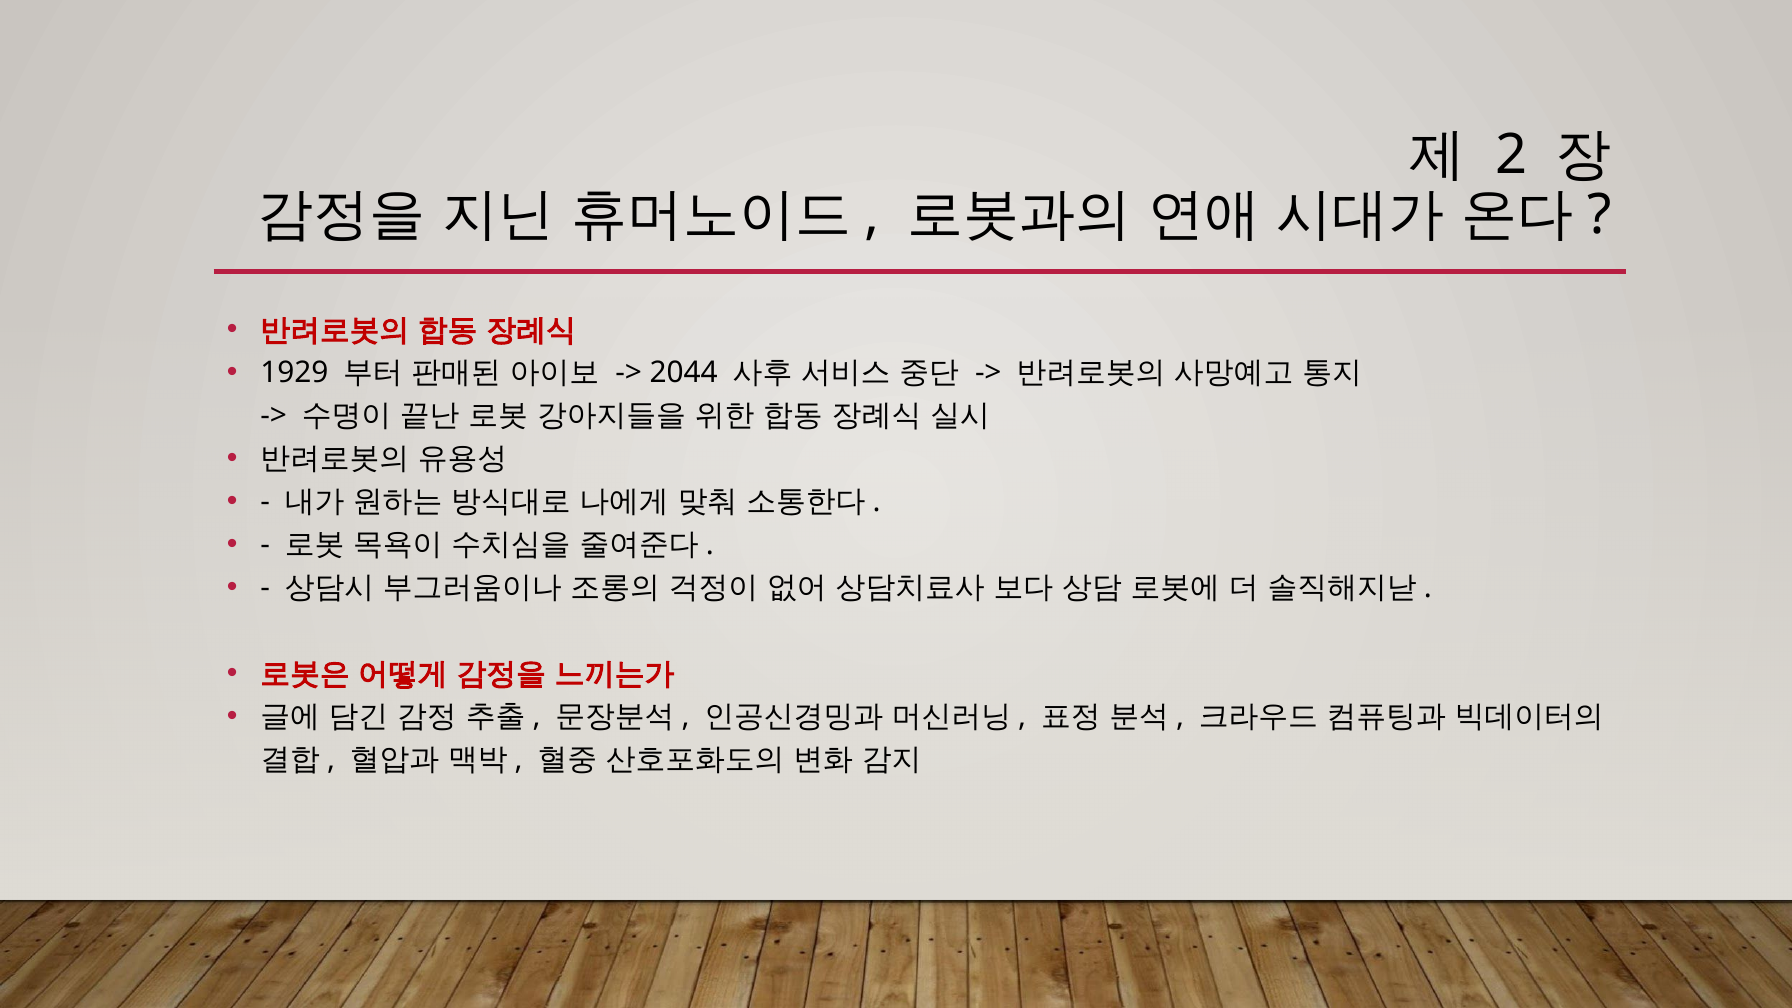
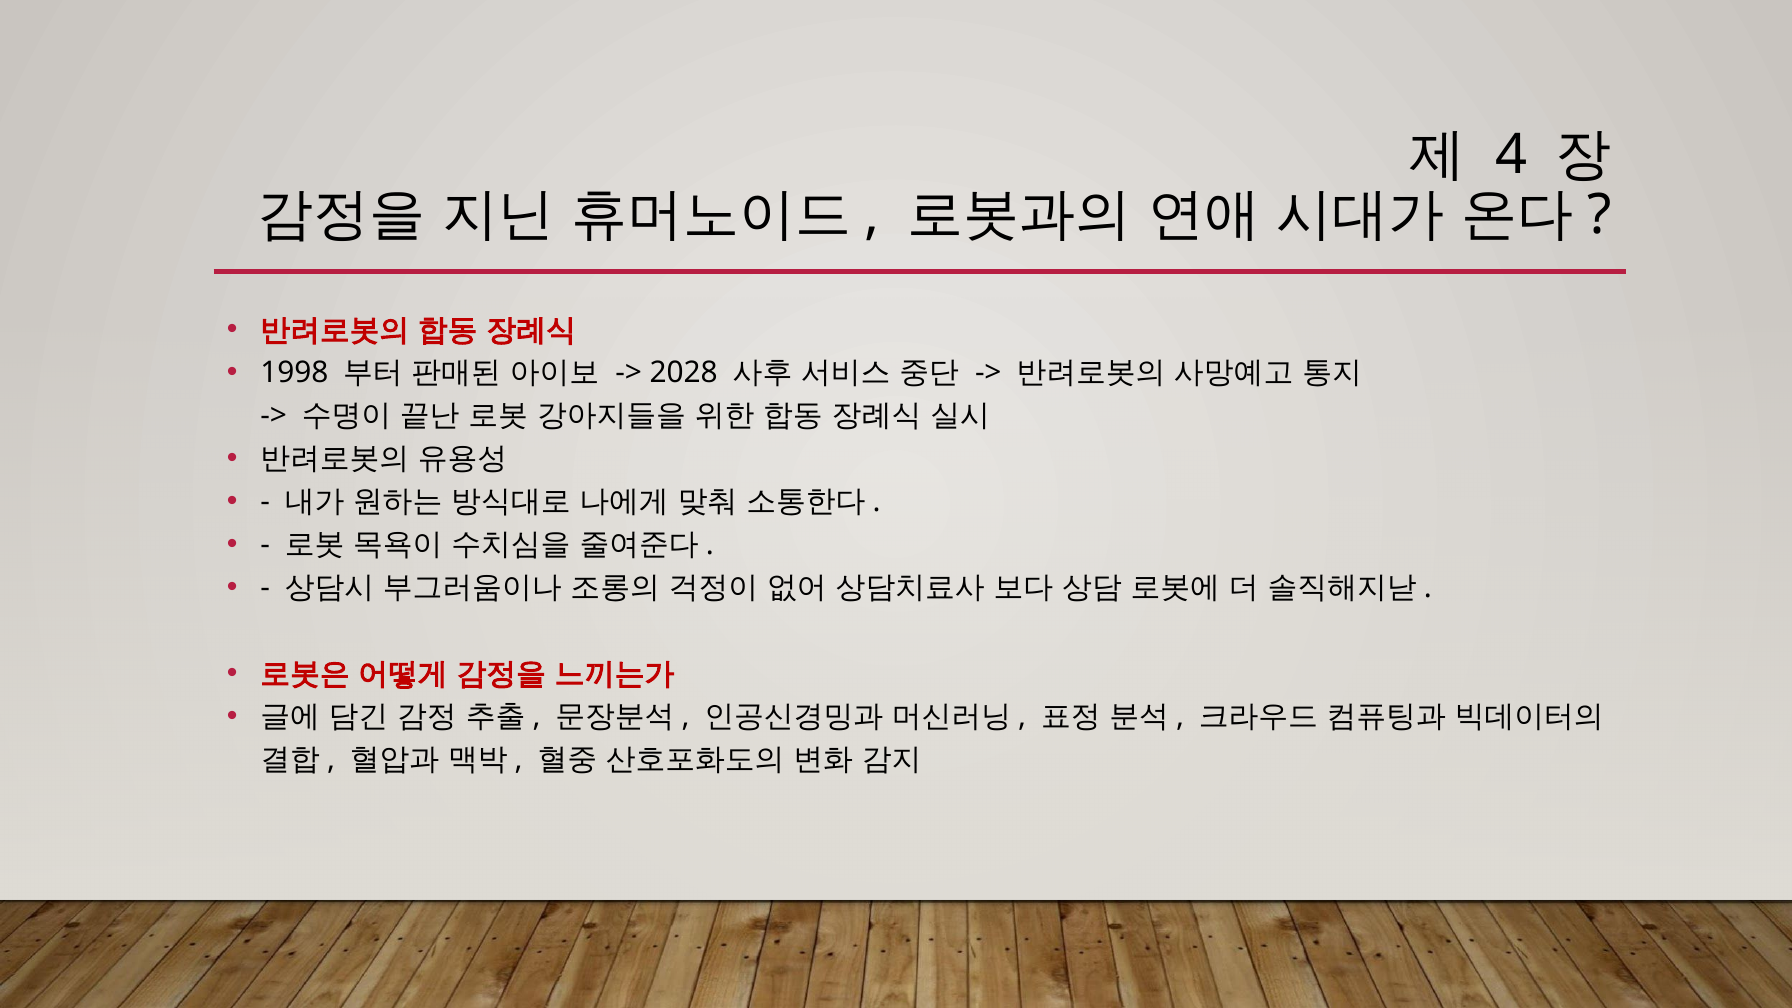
2: 2 -> 4 (1511, 155)
1929: 1929 -> 1998 (294, 373)
2044: 2044 -> 2028 (684, 373)
